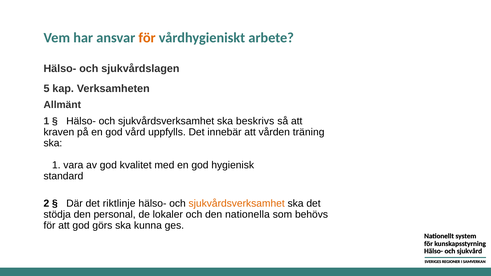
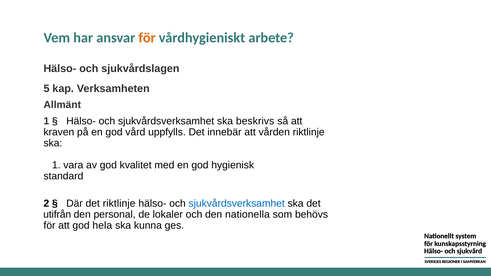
vården träning: träning -> riktlinje (309, 132)
sjukvårdsverksamhet colour: orange -> blue (237, 204)
stödja: stödja -> utifrån (57, 215)
görs: görs -> hela (102, 226)
